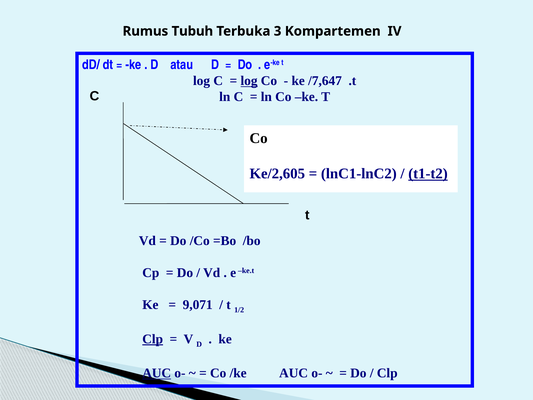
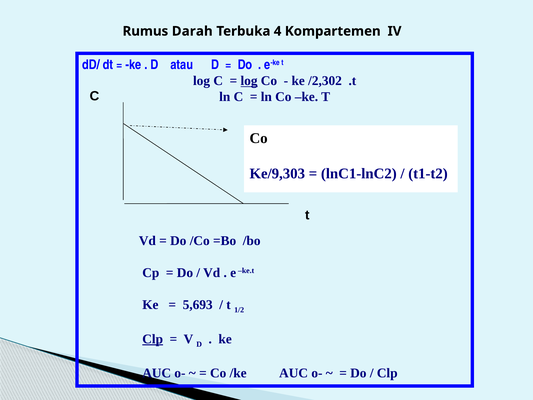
Tubuh: Tubuh -> Darah (192, 31)
3: 3 -> 4 (278, 31)
/7,647: /7,647 -> /2,302 (325, 81)
Ke/2,605: Ke/2,605 -> Ke/9,303 (277, 174)
t1-t2 underline: present -> none (428, 174)
9,071: 9,071 -> 5,693 (198, 305)
AUC underline: present -> none (157, 373)
